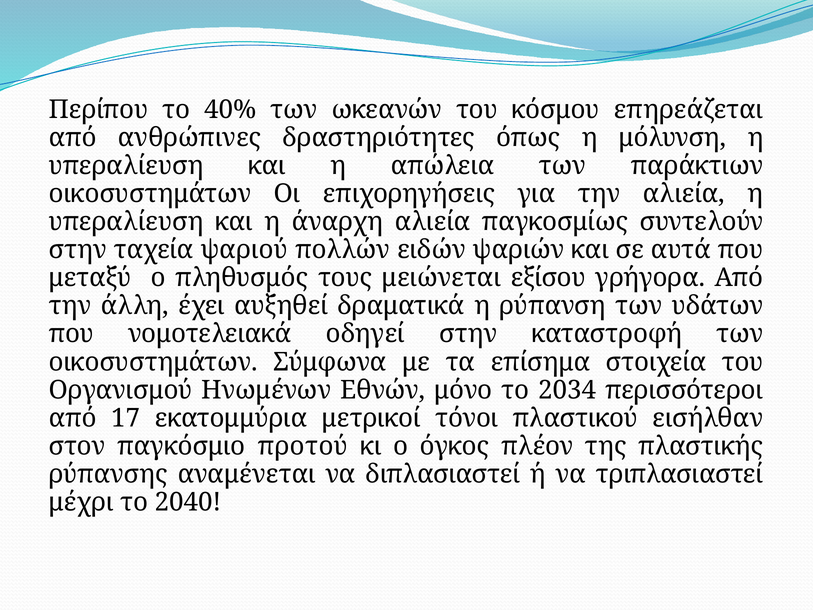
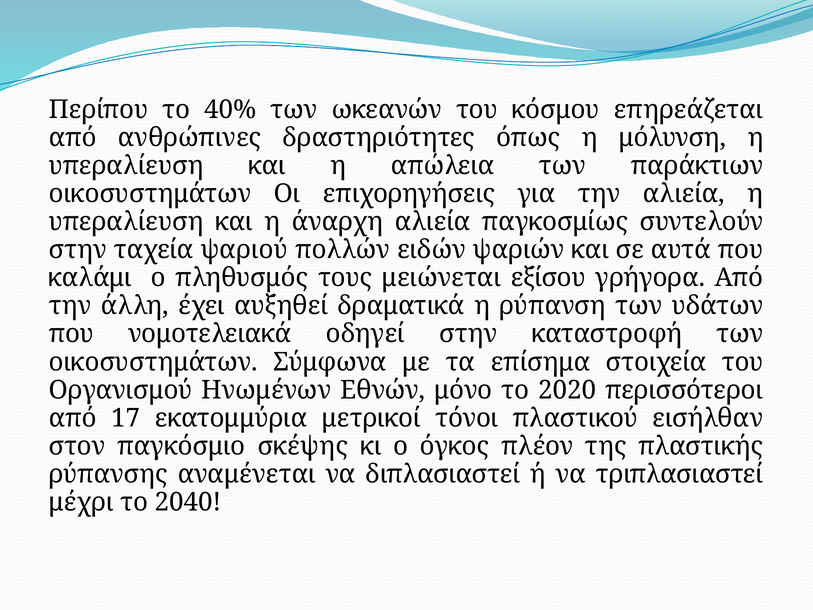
μεταξύ: μεταξύ -> καλάμι (90, 278)
2034: 2034 -> 2020 (567, 390)
προτού: προτού -> σκέψης (303, 446)
